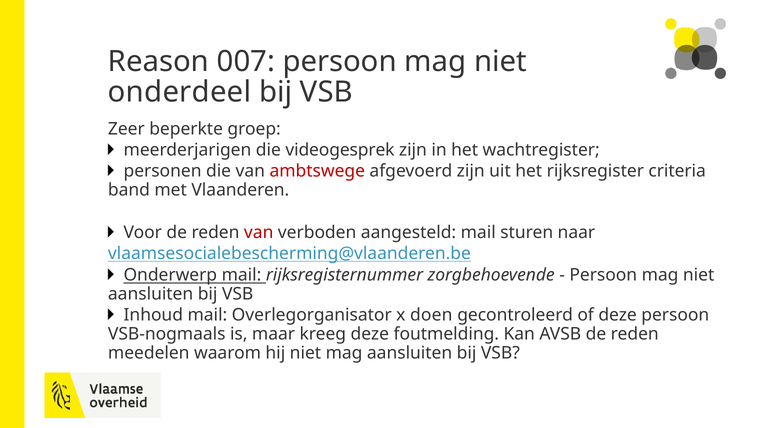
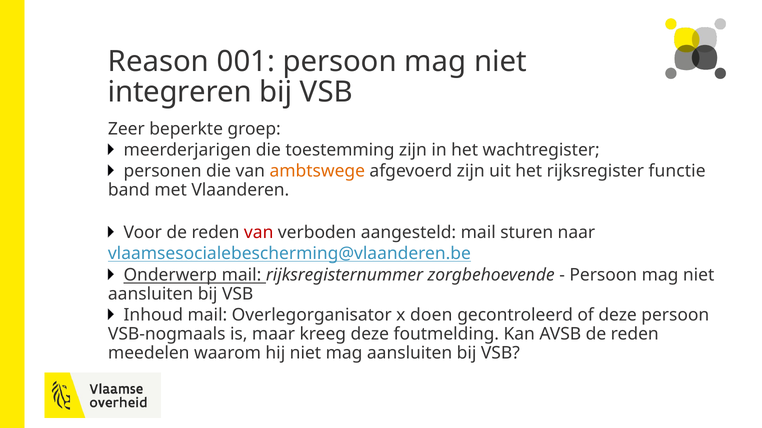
007: 007 -> 001 (246, 62)
onderdeel: onderdeel -> integreren (180, 92)
videogesprek: videogesprek -> toestemming (340, 150)
ambtswege colour: red -> orange (317, 171)
criteria: criteria -> functie (677, 171)
